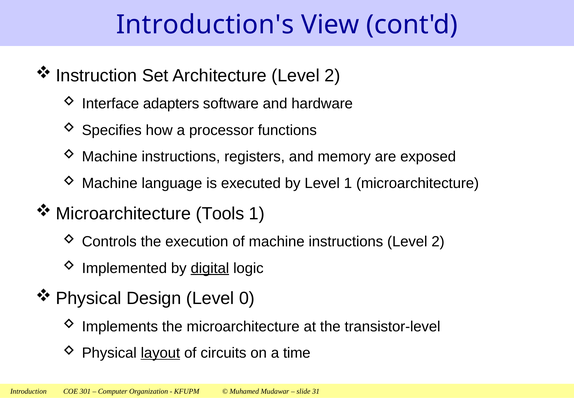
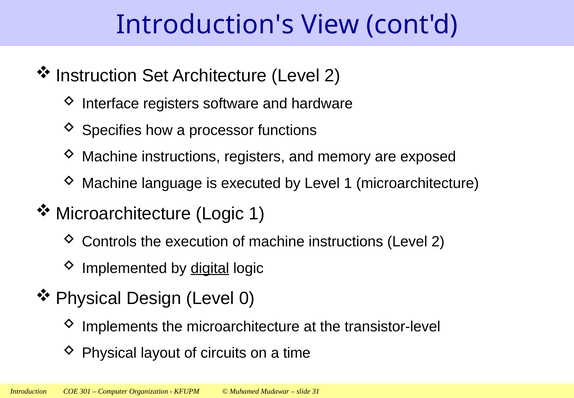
Interface adapters: adapters -> registers (171, 103)
Tools: Tools -> Logic (220, 213)
layout underline: present -> none (160, 352)
